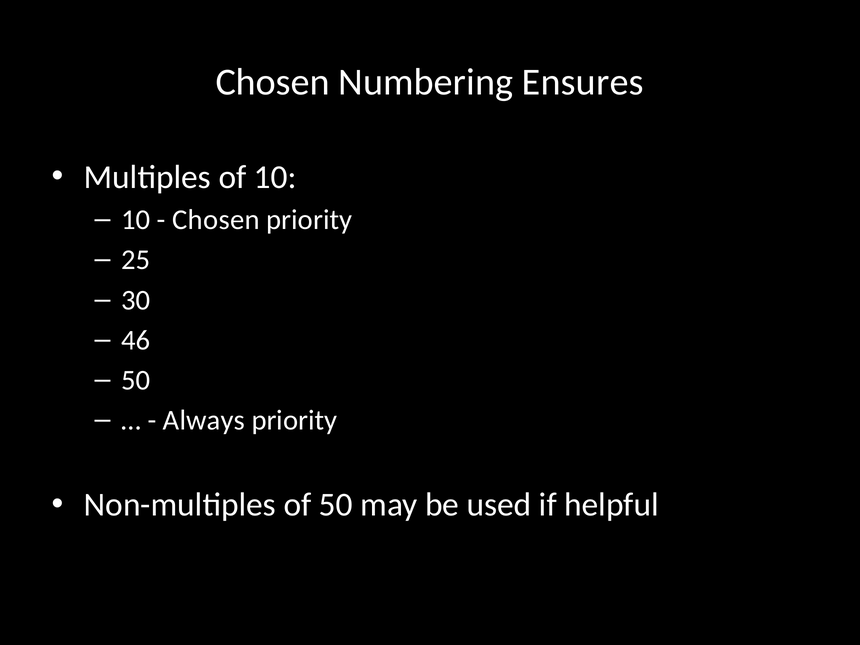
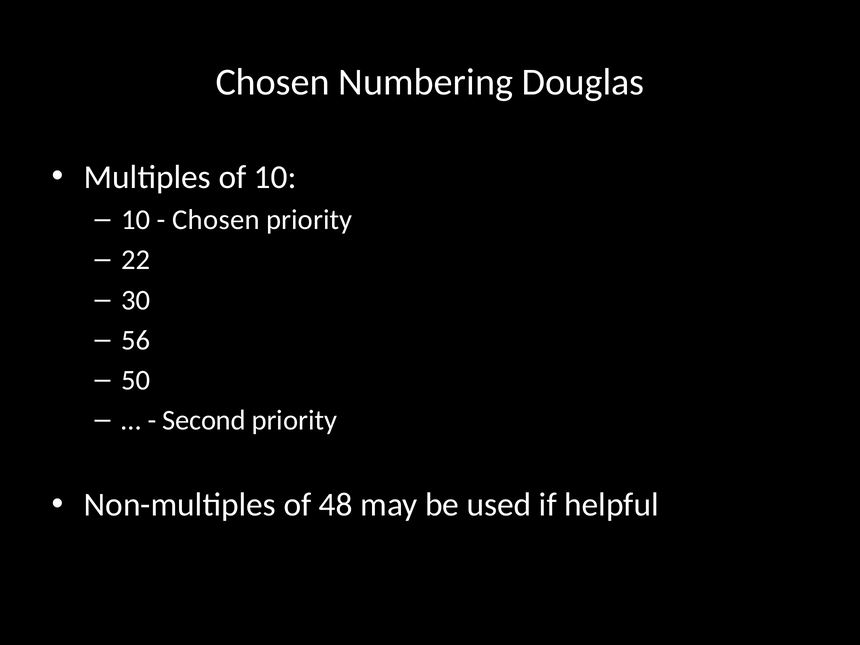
Ensures: Ensures -> Douglas (583, 82)
25: 25 -> 22 (136, 260)
46: 46 -> 56 (136, 340)
Always: Always -> Second (204, 421)
of 50: 50 -> 48 (336, 505)
